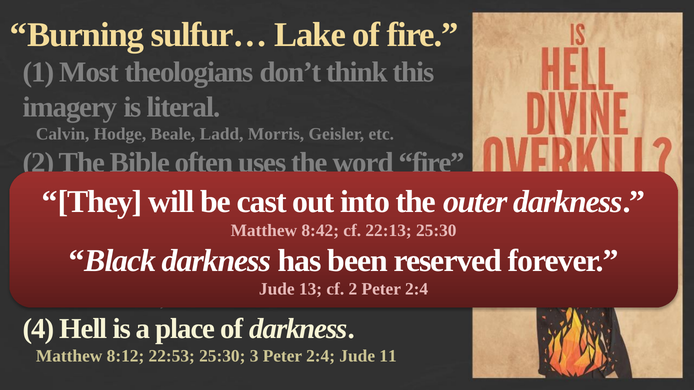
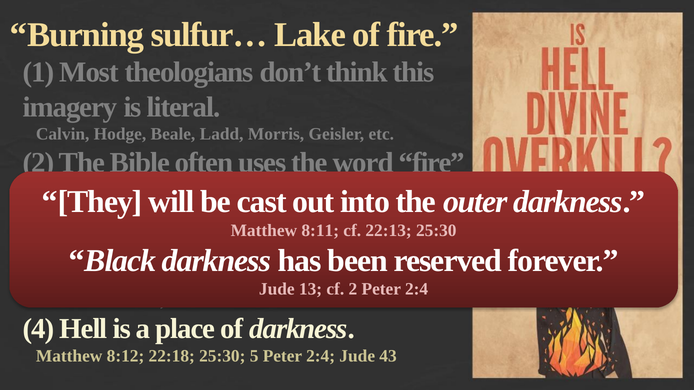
8:42: 8:42 -> 8:11 (320, 231)
22:53: 22:53 -> 22:18 (172, 356)
25:30 3: 3 -> 5 (254, 356)
11: 11 -> 43 (388, 356)
